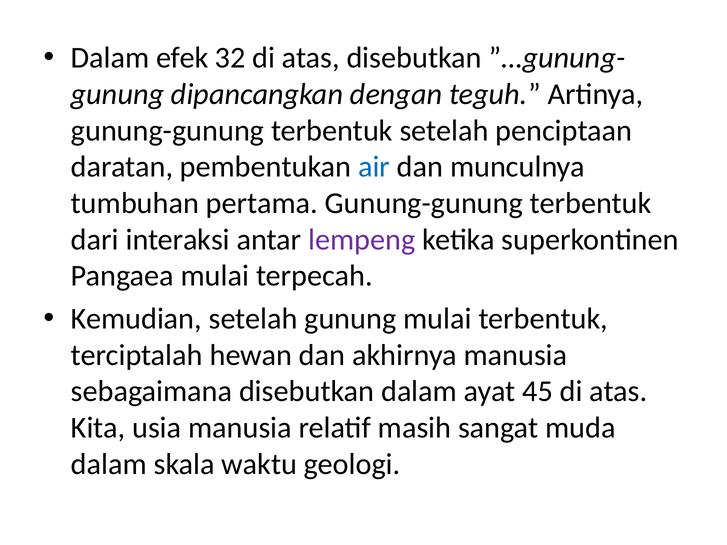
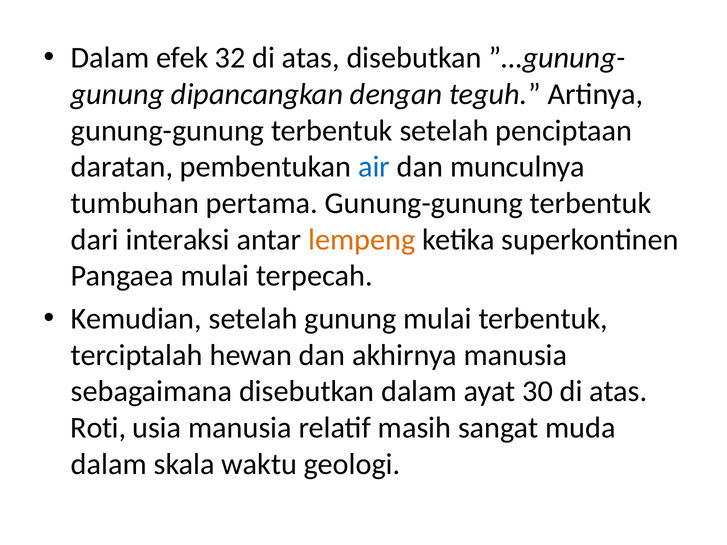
lempeng colour: purple -> orange (362, 240)
45: 45 -> 30 (538, 392)
Kita: Kita -> Roti (98, 428)
